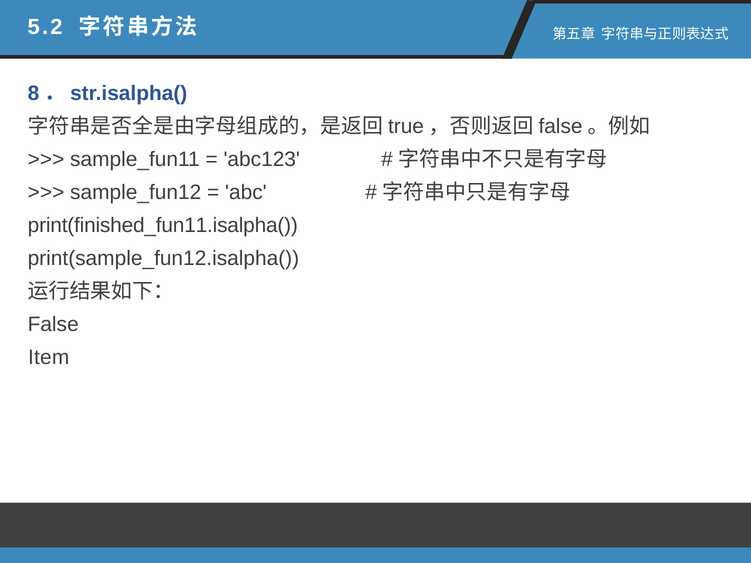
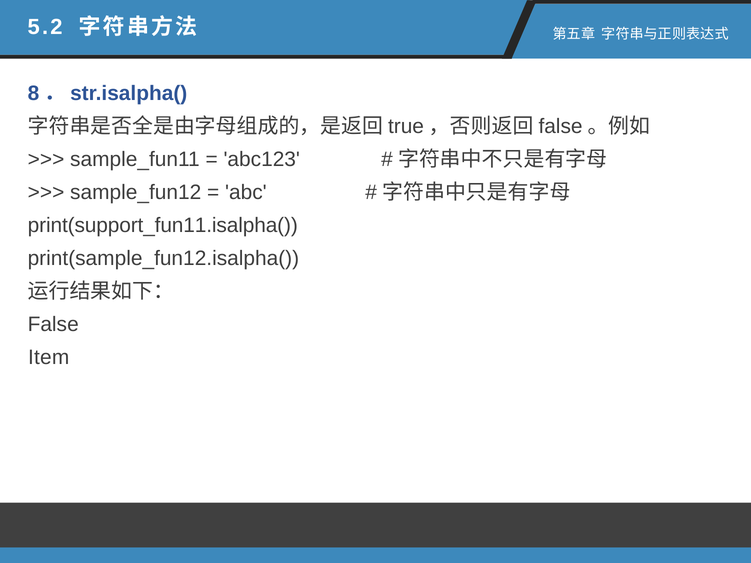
print(finished_fun11.isalpha(: print(finished_fun11.isalpha( -> print(support_fun11.isalpha( (163, 226)
